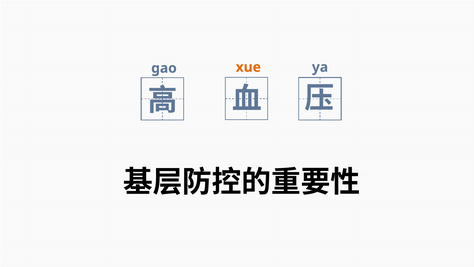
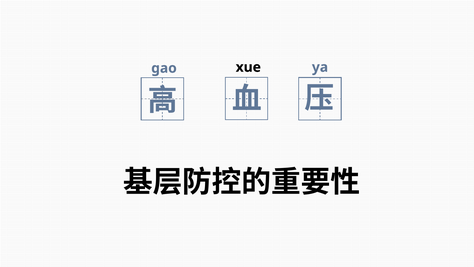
xue colour: orange -> black (248, 67)
